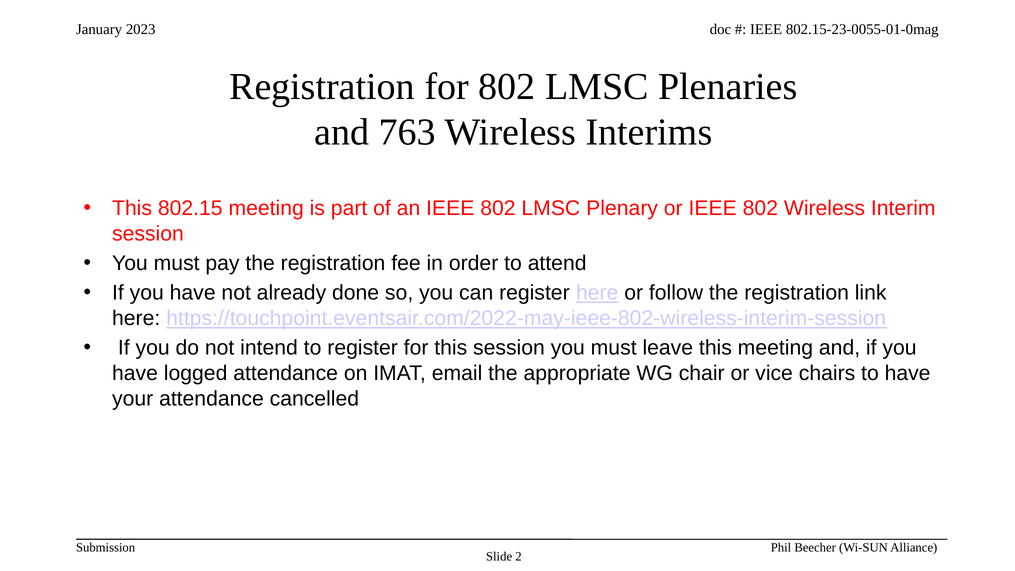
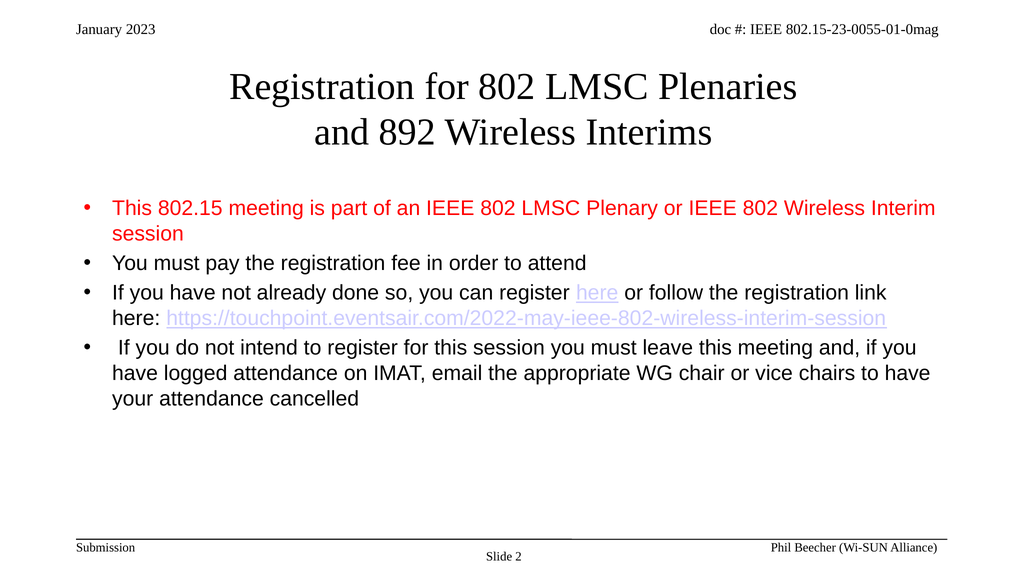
763: 763 -> 892 (407, 132)
